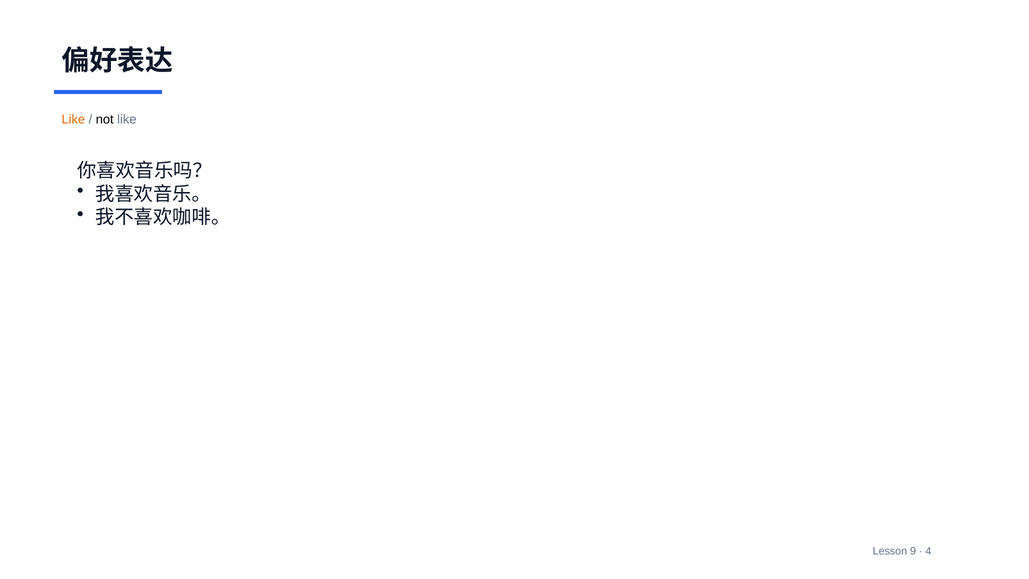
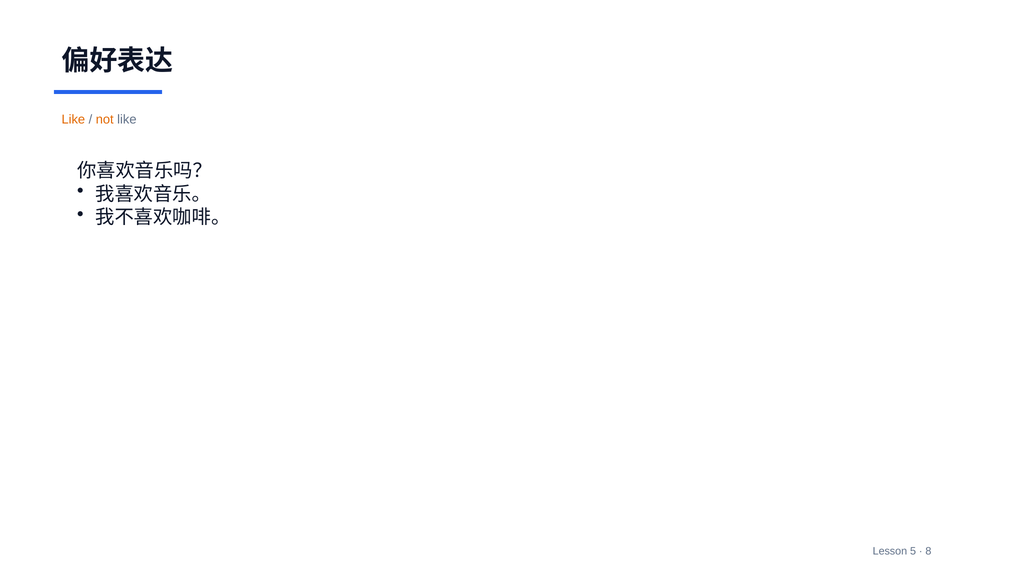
not colour: black -> orange (105, 120)
9: 9 -> 5 (913, 551)
4: 4 -> 8 (928, 551)
